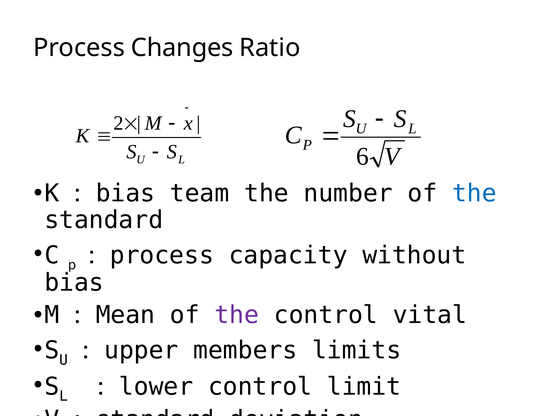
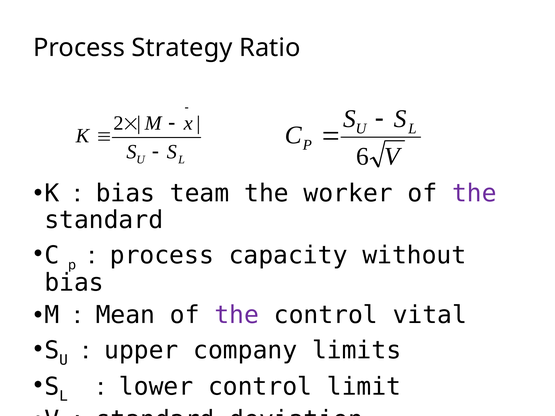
Changes: Changes -> Strategy (182, 48)
number: number -> worker (348, 193)
the colour: blue -> purple (474, 193)
members: members -> company (245, 351)
